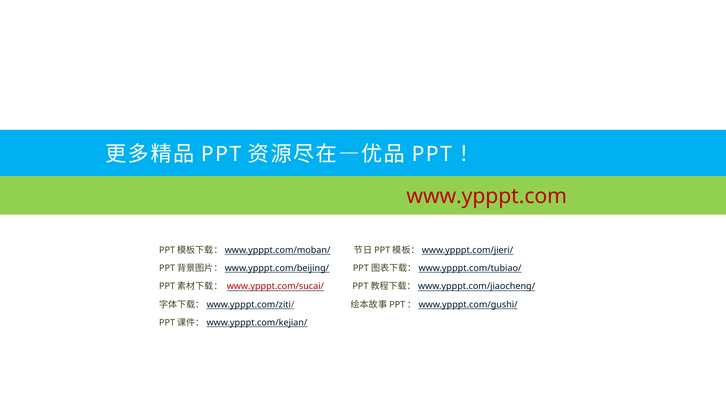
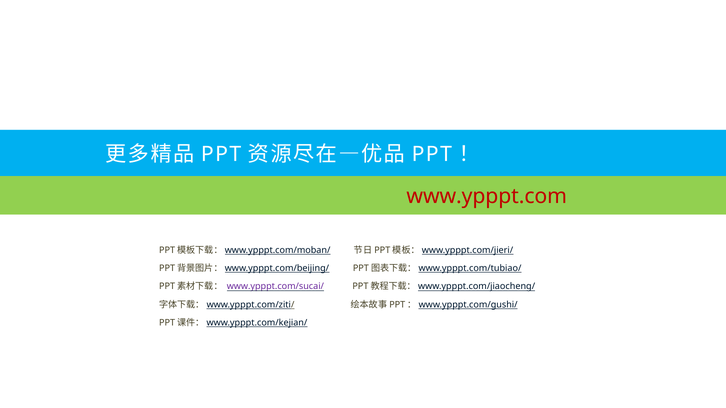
www.ypppt.com/sucai/ colour: red -> purple (275, 287)
